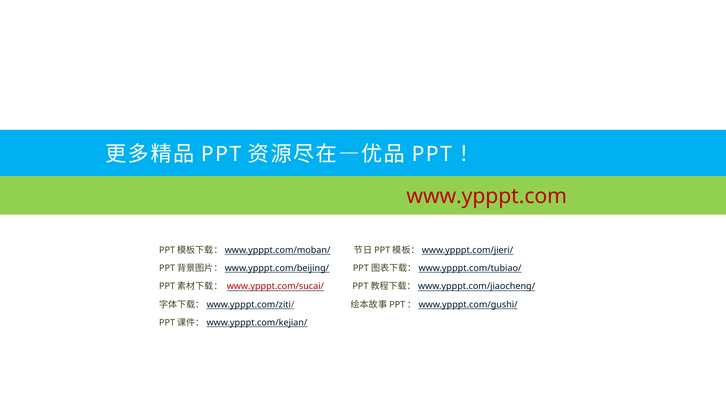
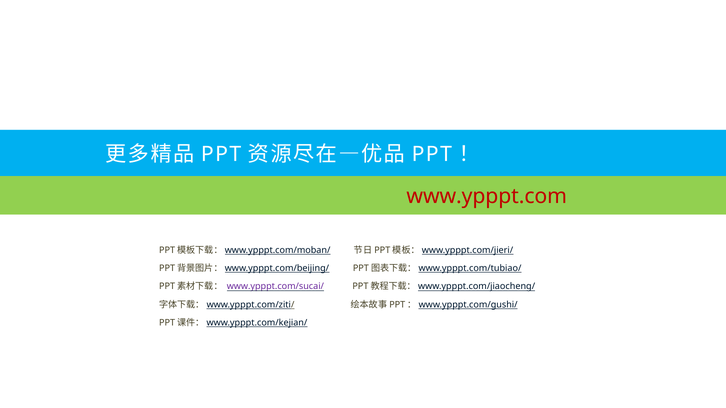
www.ypppt.com/sucai/ colour: red -> purple (275, 287)
